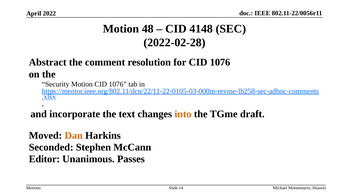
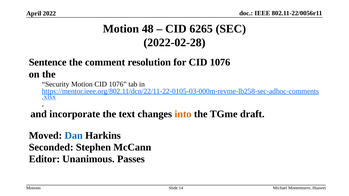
4148: 4148 -> 6265 (201, 29)
Abstract: Abstract -> Sentence (48, 62)
Dan colour: orange -> blue (74, 136)
